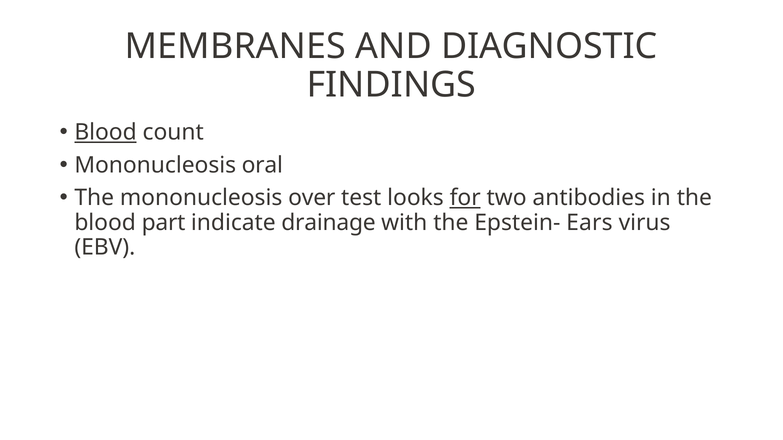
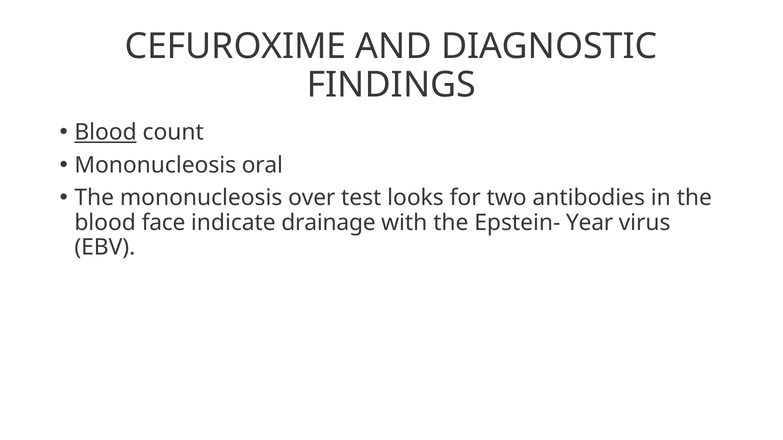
MEMBRANES: MEMBRANES -> CEFUROXIME (236, 46)
for underline: present -> none (465, 198)
part: part -> face (164, 223)
Ears: Ears -> Year (590, 223)
